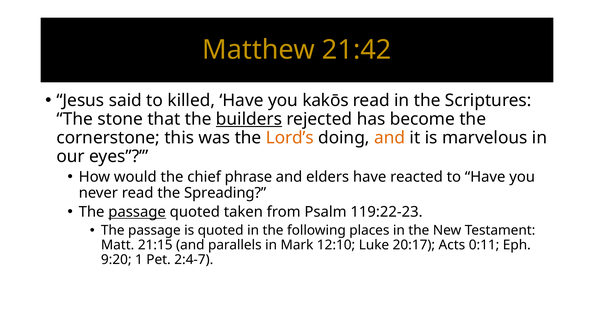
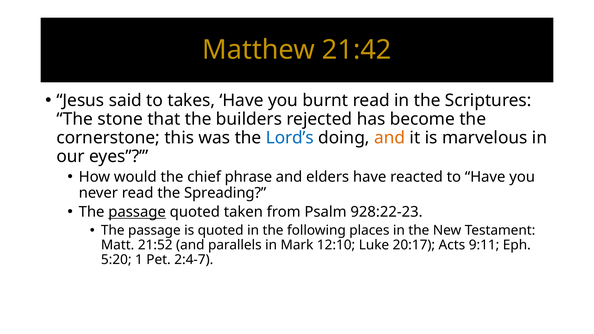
killed: killed -> takes (191, 100)
kakōs: kakōs -> burnt (325, 100)
builders underline: present -> none (249, 119)
Lord’s colour: orange -> blue (290, 138)
119:22-23: 119:22-23 -> 928:22-23 (386, 212)
21:15: 21:15 -> 21:52 (155, 245)
0:11: 0:11 -> 9:11 (484, 245)
9:20: 9:20 -> 5:20 (116, 260)
